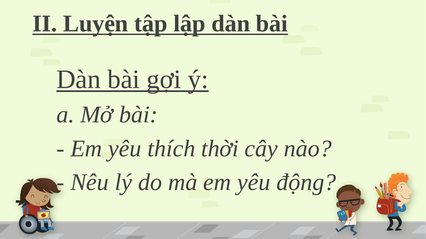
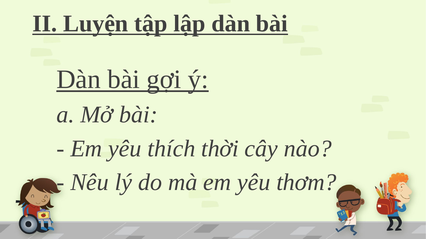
động: động -> thơm (306, 183)
